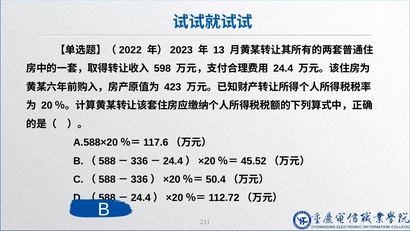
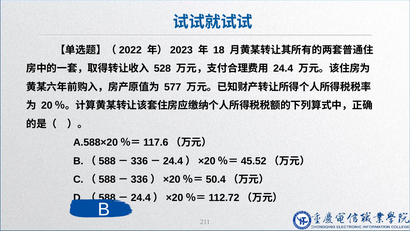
13: 13 -> 18 (219, 50)
598: 598 -> 528 (162, 68)
423: 423 -> 577 (173, 87)
